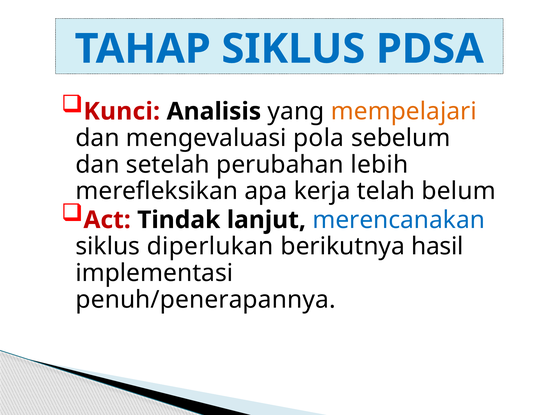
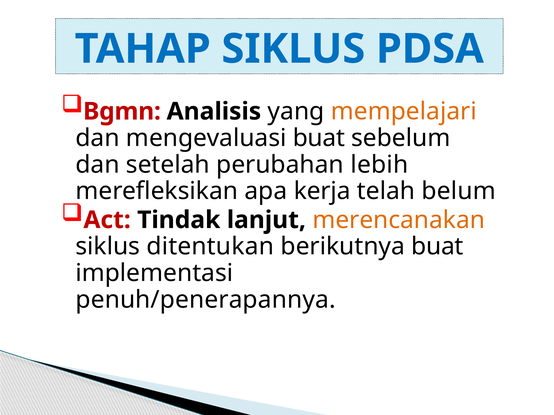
Kunci: Kunci -> Bgmn (122, 112)
mengevaluasi pola: pola -> buat (319, 138)
merencanakan colour: blue -> orange (399, 220)
diperlukan: diperlukan -> ditentukan (210, 247)
berikutnya hasil: hasil -> buat (437, 247)
